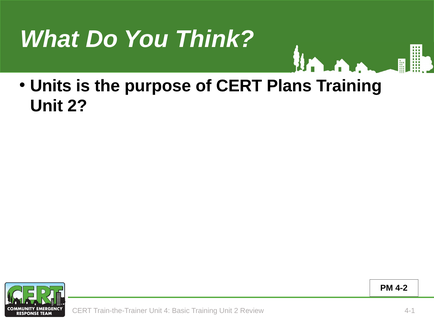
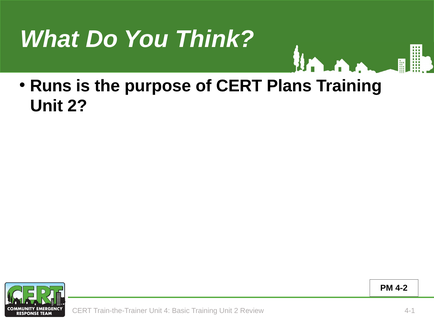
Units: Units -> Runs (51, 86)
